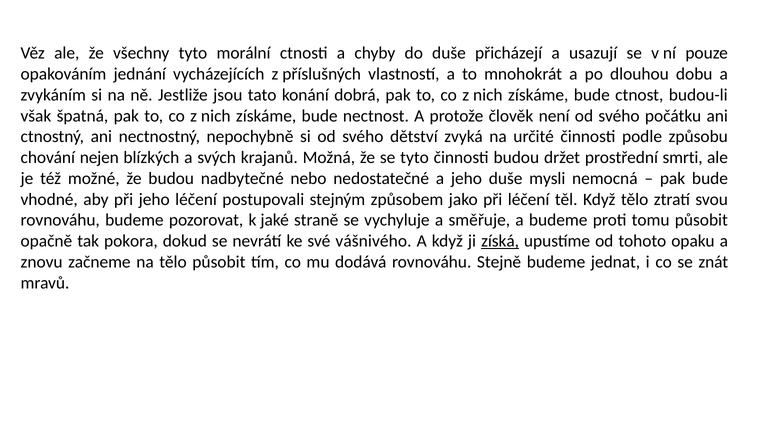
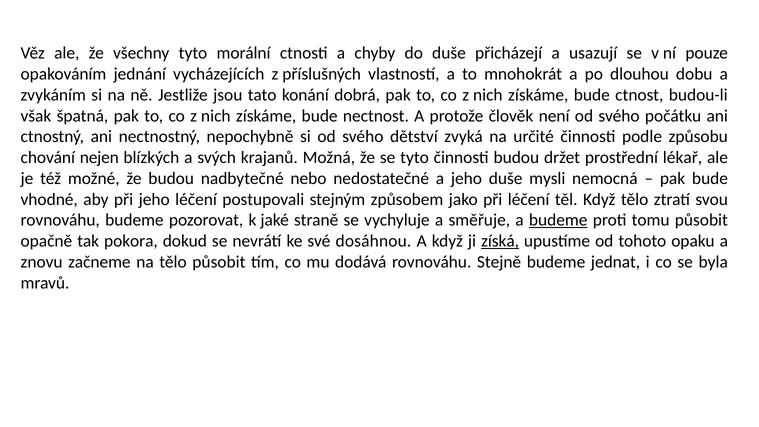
smrti: smrti -> lékař (683, 158)
budeme underline: none -> present (558, 220)
vášnivého: vášnivého -> dosáhnou (373, 241)
znát: znát -> byla (713, 262)
